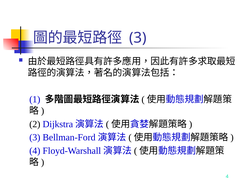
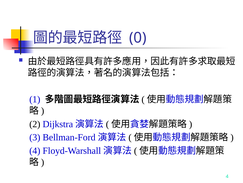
3: 3 -> 0 (138, 38)
